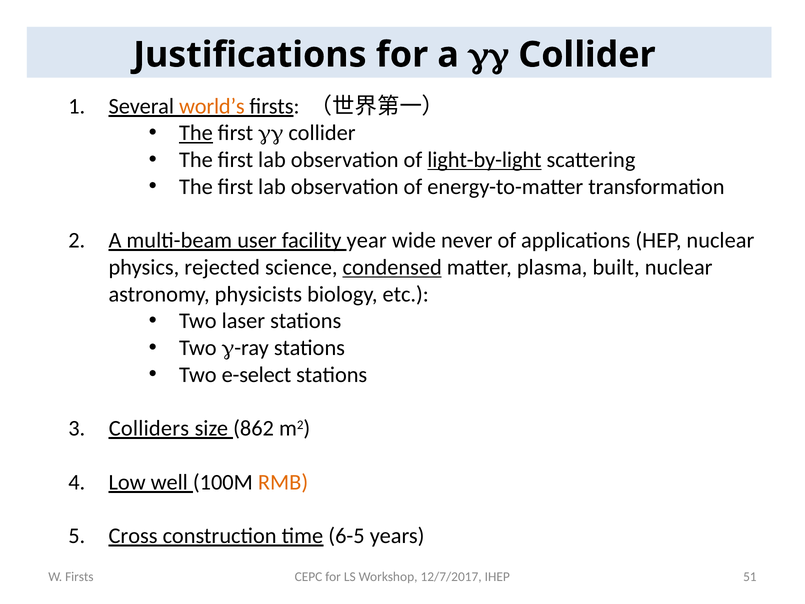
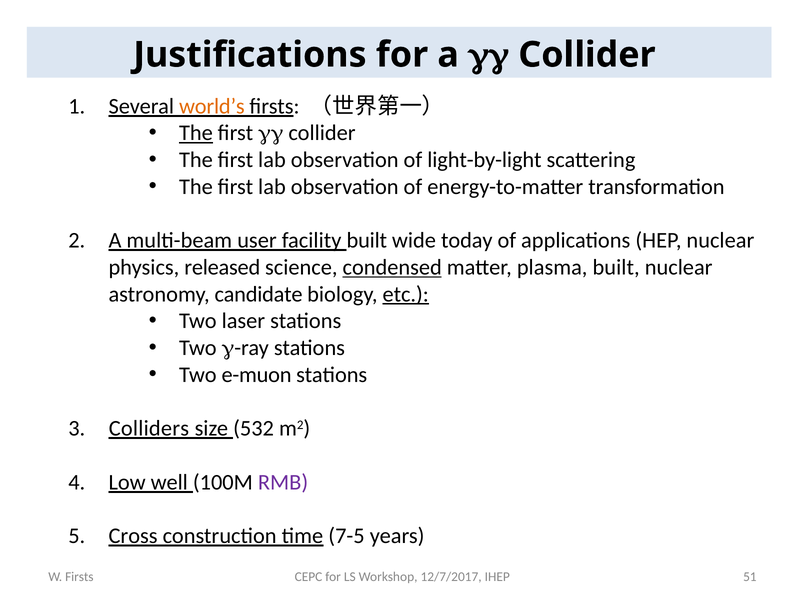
light-by-light underline: present -> none (484, 160)
facility year: year -> built (367, 240)
never: never -> today (467, 240)
rejected: rejected -> released (222, 267)
physicists: physicists -> candidate (259, 294)
etc underline: none -> present (406, 294)
e-select: e-select -> e-muon (257, 375)
862: 862 -> 532 (254, 428)
RMB colour: orange -> purple (283, 482)
6-5: 6-5 -> 7-5 (347, 536)
